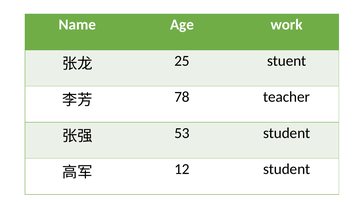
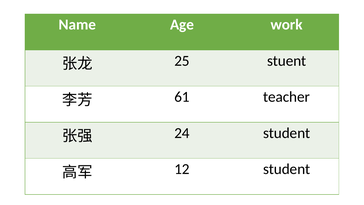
78: 78 -> 61 (182, 97)
53: 53 -> 24 (182, 133)
